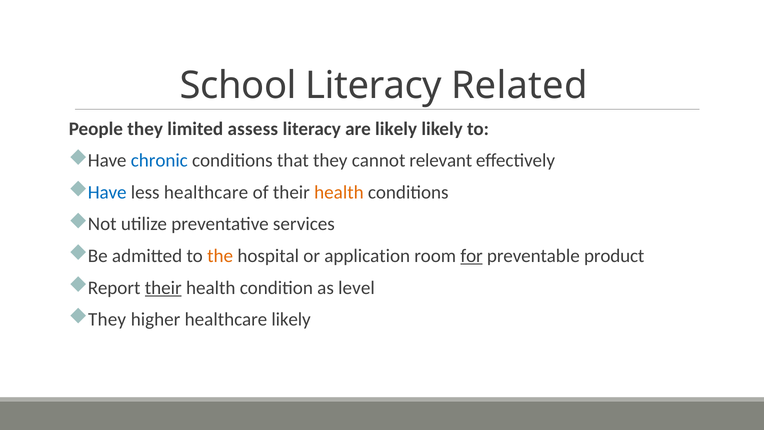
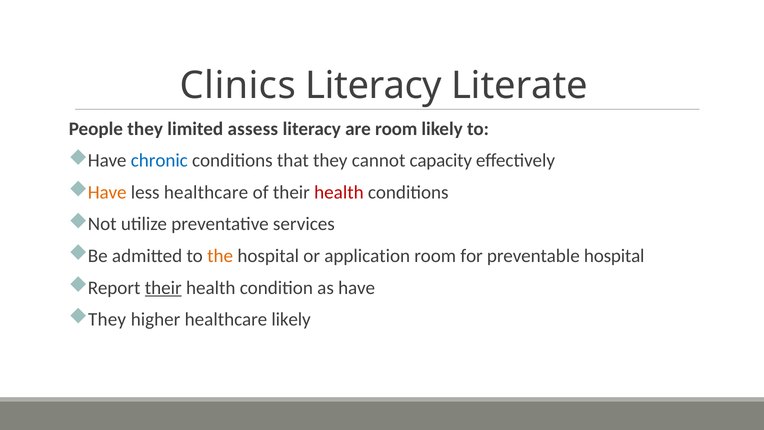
School: School -> Clinics (238, 86)
Related: Related -> Literate (520, 86)
are likely: likely -> room (396, 129)
relevant: relevant -> capacity (441, 160)
Have colour: blue -> orange (107, 192)
health colour: orange -> red (339, 192)
for underline: present -> none (472, 256)
preventable product: product -> hospital (614, 256)
as level: level -> have (357, 288)
